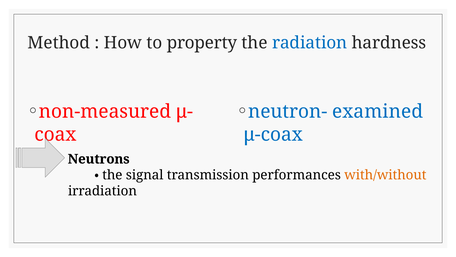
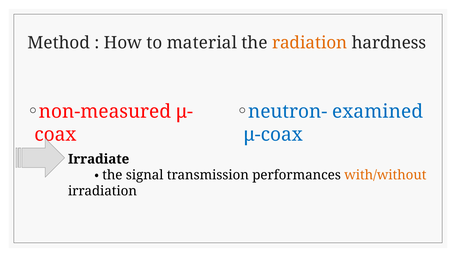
property: property -> material (202, 43)
radiation colour: blue -> orange (310, 43)
Neutrons: Neutrons -> Irradiate (99, 159)
